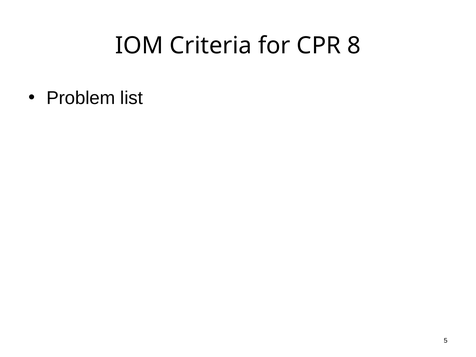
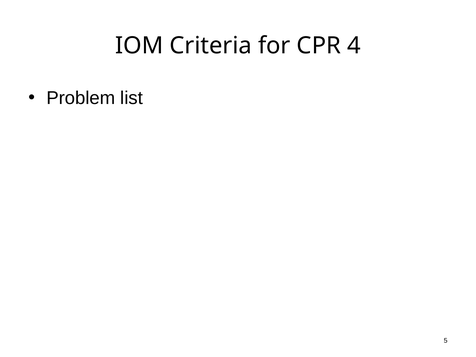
8: 8 -> 4 (354, 46)
